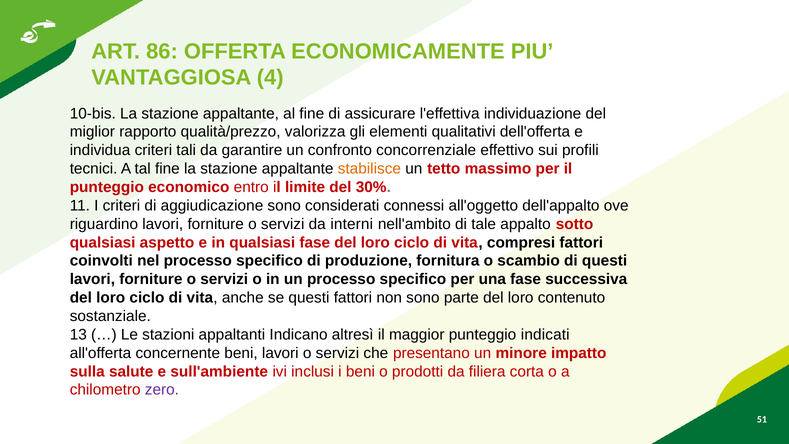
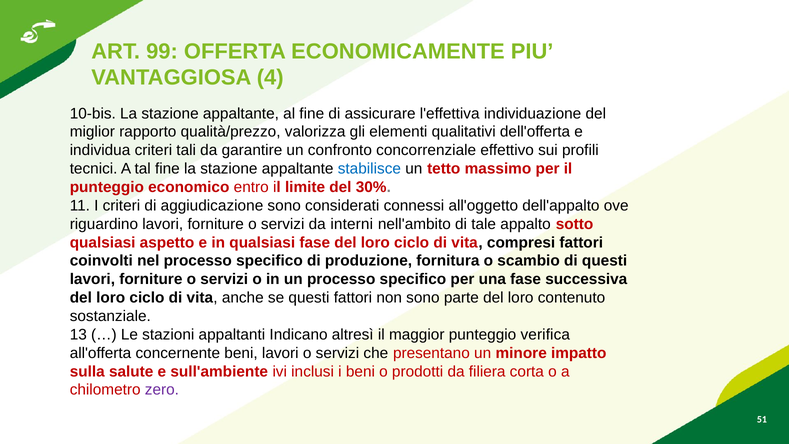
86: 86 -> 99 (162, 51)
stabilisce colour: orange -> blue (369, 169)
indicati: indicati -> verifica (545, 334)
